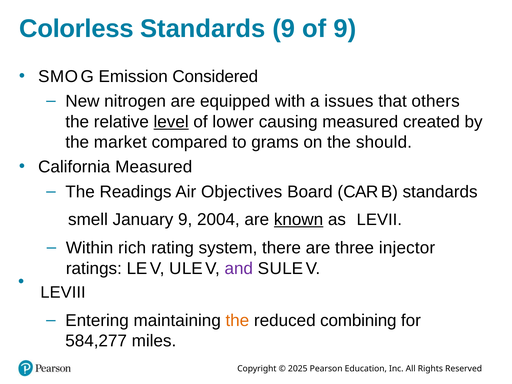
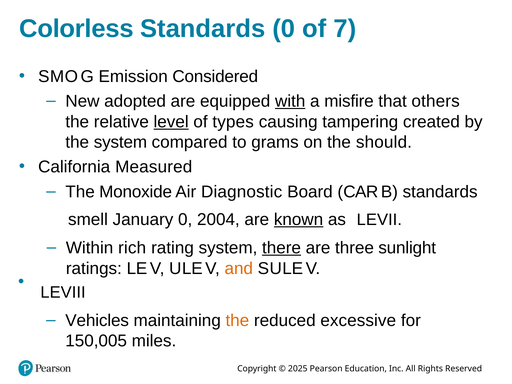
Standards 9: 9 -> 0 (284, 29)
of 9: 9 -> 7 (345, 29)
nitrogen: nitrogen -> adopted (135, 101)
with underline: none -> present (290, 101)
issues: issues -> misfire (349, 101)
lower: lower -> types (233, 122)
causing measured: measured -> tampering (360, 122)
the market: market -> system (120, 142)
Readings: Readings -> Monoxide (136, 192)
Objectives: Objectives -> Diagnostic (242, 192)
January 9: 9 -> 0 (185, 219)
there underline: none -> present (282, 248)
injector: injector -> sunlight (407, 248)
and colour: purple -> orange (239, 268)
Entering: Entering -> Vehicles (97, 320)
combining: combining -> excessive (358, 320)
584,277: 584,277 -> 150,005 (96, 341)
